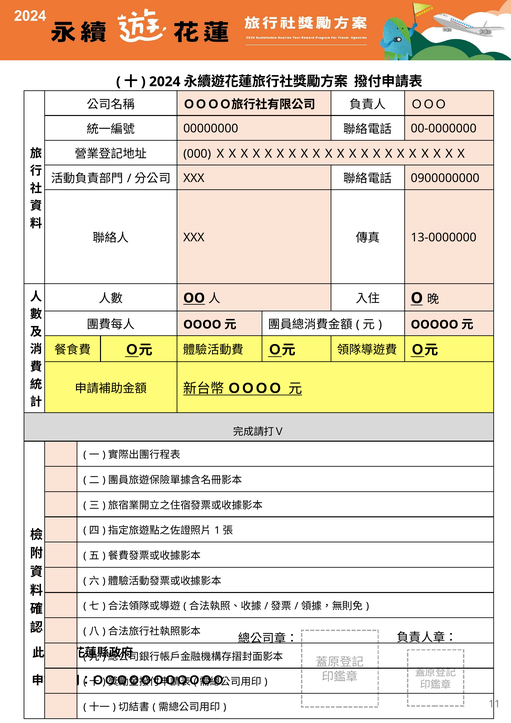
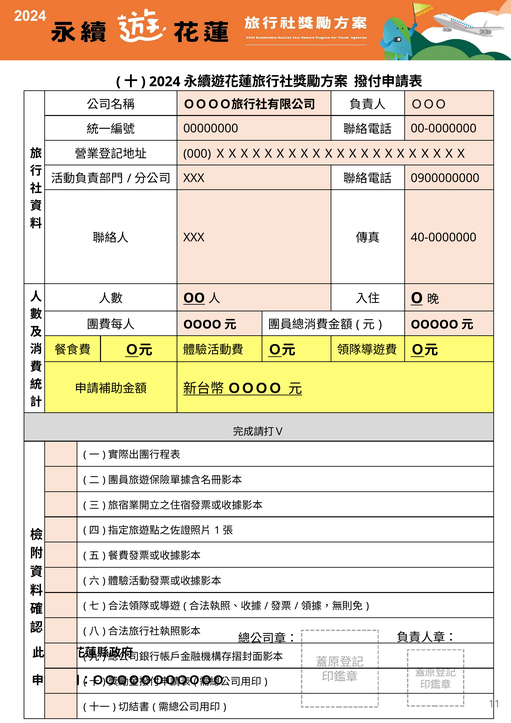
13-0000000: 13-0000000 -> 40-0000000 (444, 237)
